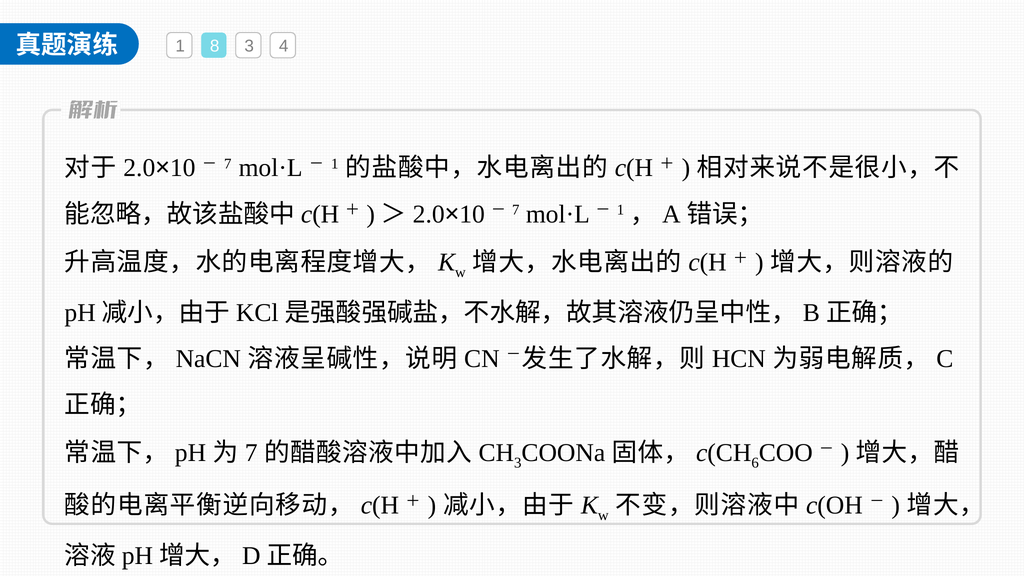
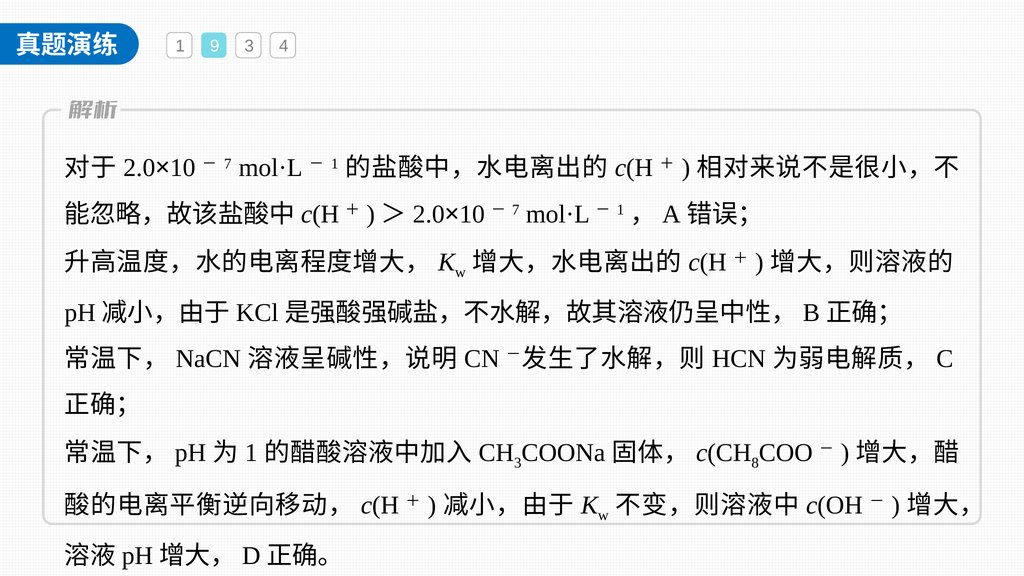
8: 8 -> 9 (215, 46)
7: 7 -> 1 (251, 453)
6: 6 -> 8 (755, 463)
